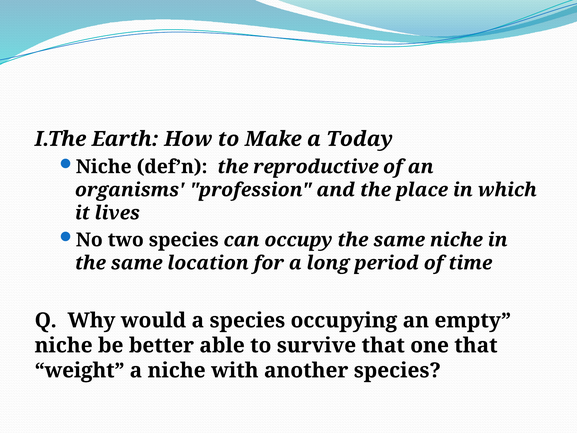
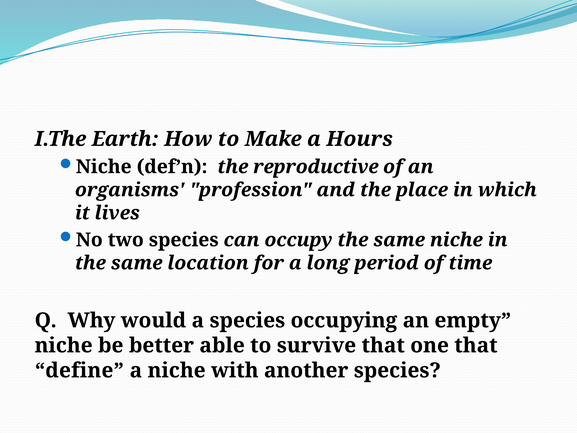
Today: Today -> Hours (360, 139)
weight: weight -> define (79, 370)
